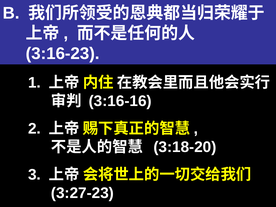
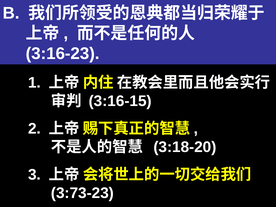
3:16-16: 3:16-16 -> 3:16-15 (120, 101)
3:27-23: 3:27-23 -> 3:73-23 (82, 193)
